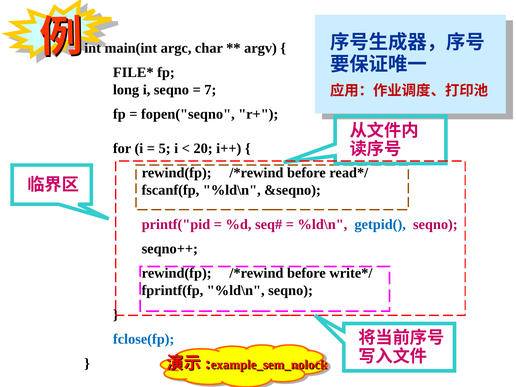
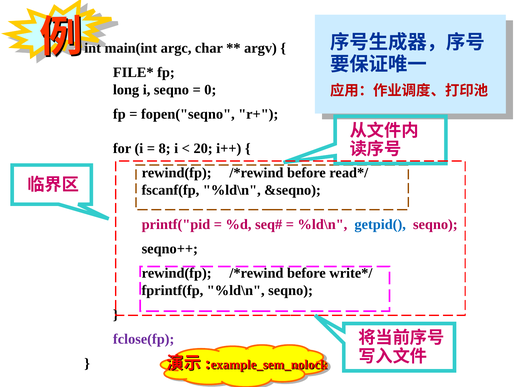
7: 7 -> 0 (210, 90)
5: 5 -> 8 (165, 148)
fclose(fp colour: blue -> purple (144, 339)
